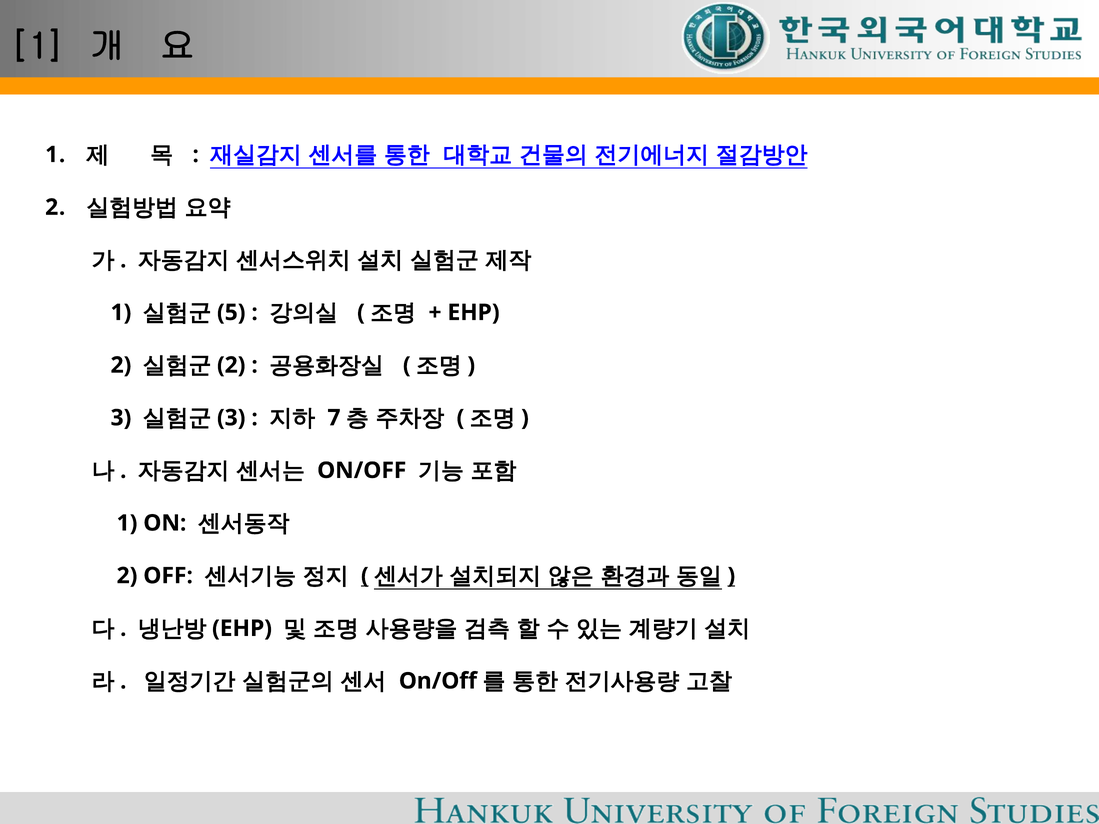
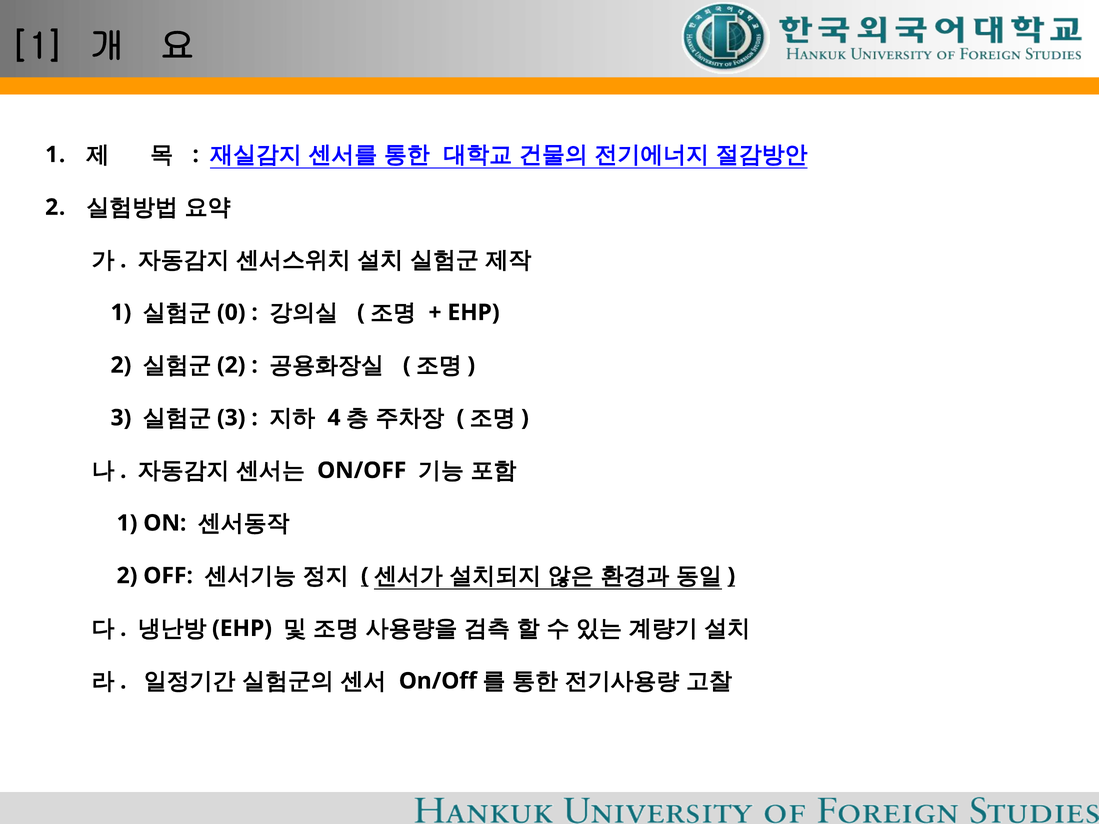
5: 5 -> 0 (231, 313)
7: 7 -> 4 (334, 418)
